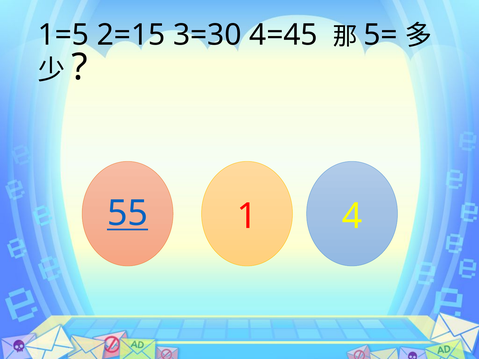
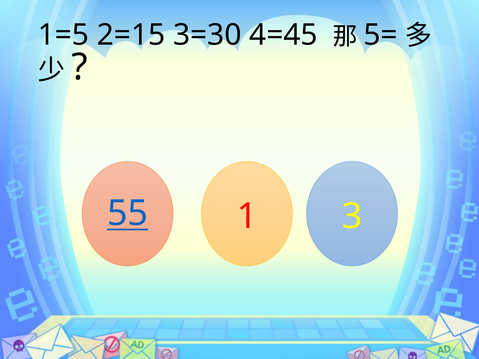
4: 4 -> 3 (352, 216)
